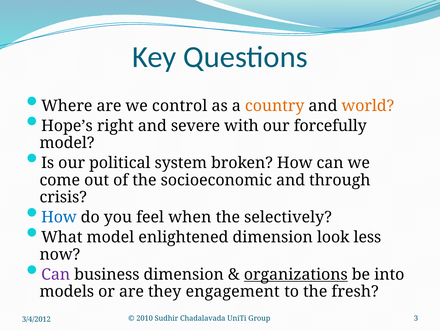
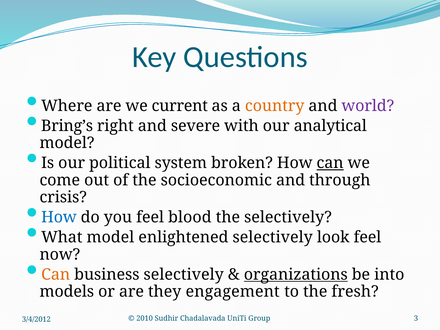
control: control -> current (180, 106)
world colour: orange -> purple (368, 106)
Hope’s: Hope’s -> Bring’s (67, 126)
forcefully: forcefully -> analytical (330, 126)
can underline: none -> present (330, 163)
when: when -> blood (190, 217)
enlightened dimension: dimension -> selectively (273, 237)
look less: less -> feel (367, 237)
Can colour: purple -> orange (56, 274)
business dimension: dimension -> selectively (184, 274)
